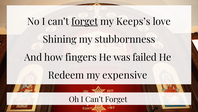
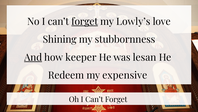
Keeps’s: Keeps’s -> Lowly’s (133, 21)
And underline: none -> present (33, 57)
fingers: fingers -> keeper (81, 57)
failed: failed -> lesan (145, 57)
